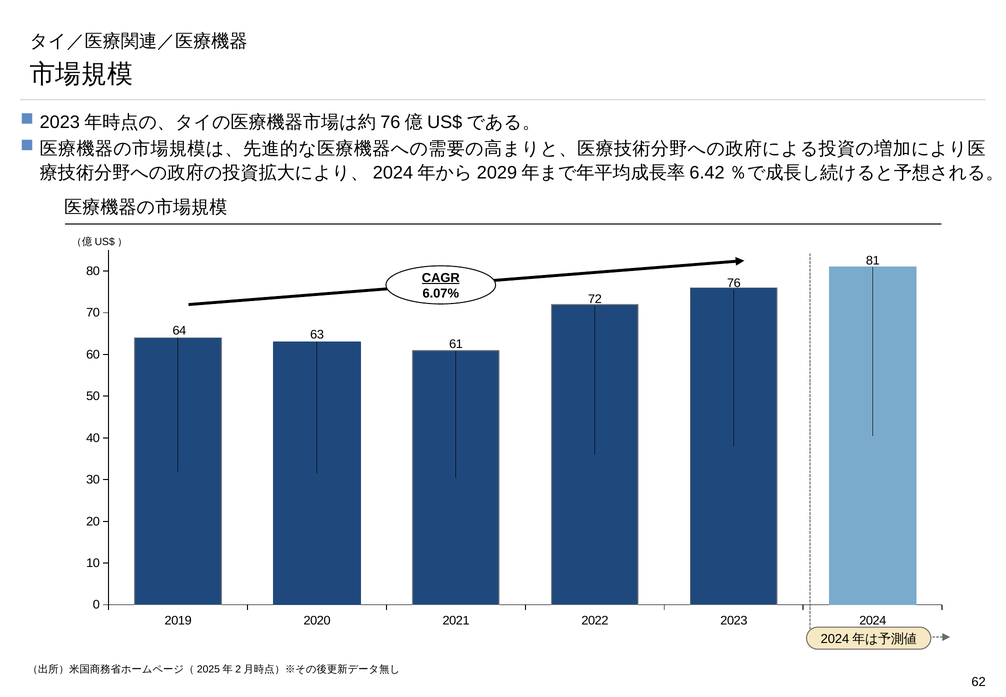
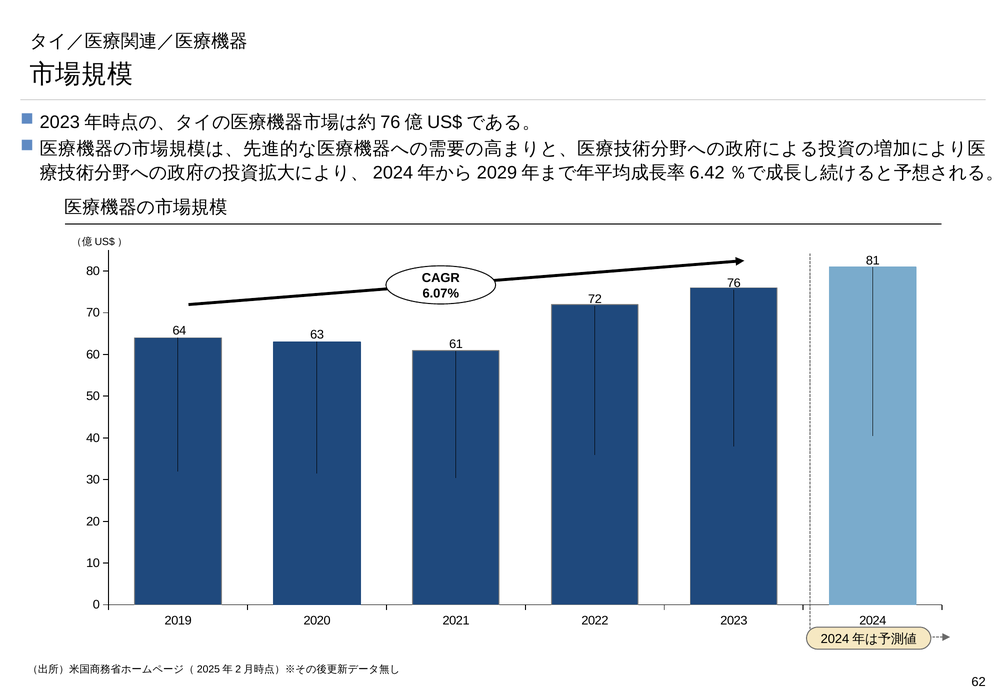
CAGR underline: present -> none (441, 278)
